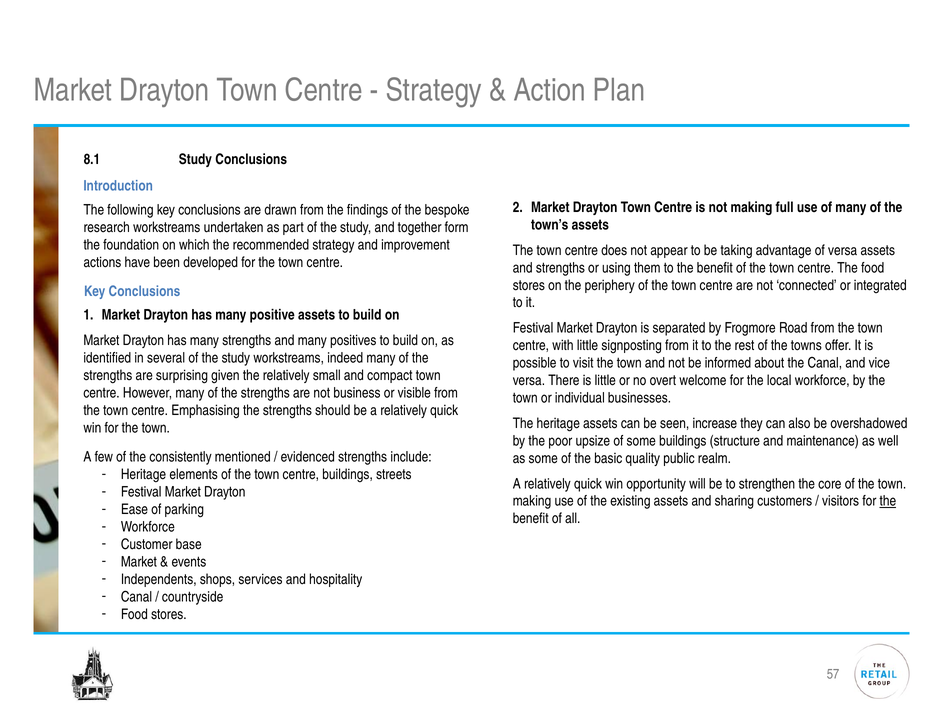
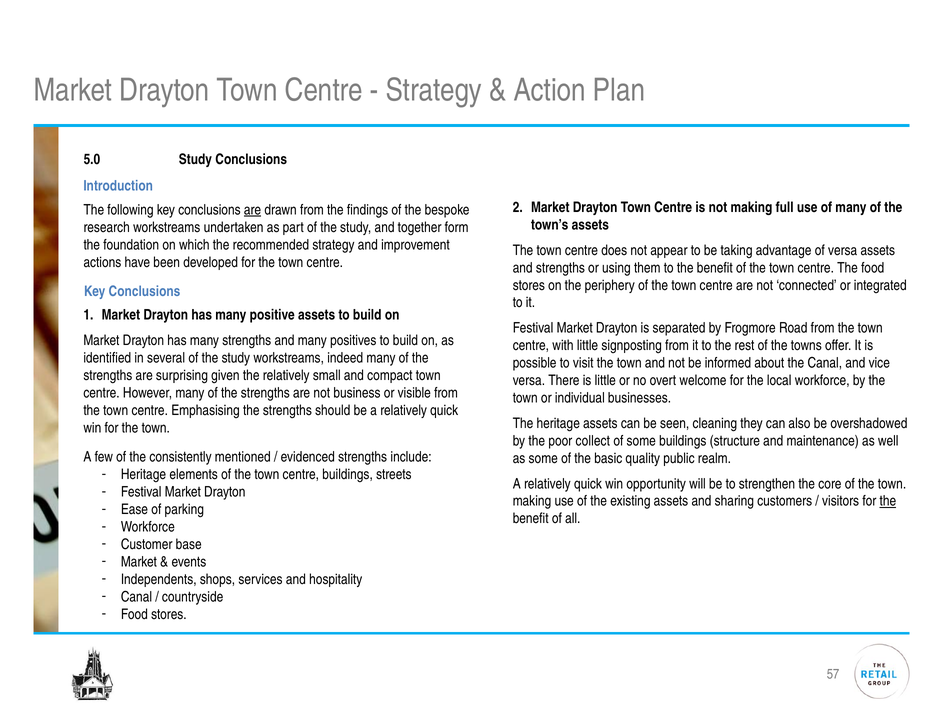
8.1: 8.1 -> 5.0 (92, 160)
are underline: none -> present (253, 210)
increase: increase -> cleaning (715, 423)
upsize: upsize -> collect (593, 441)
